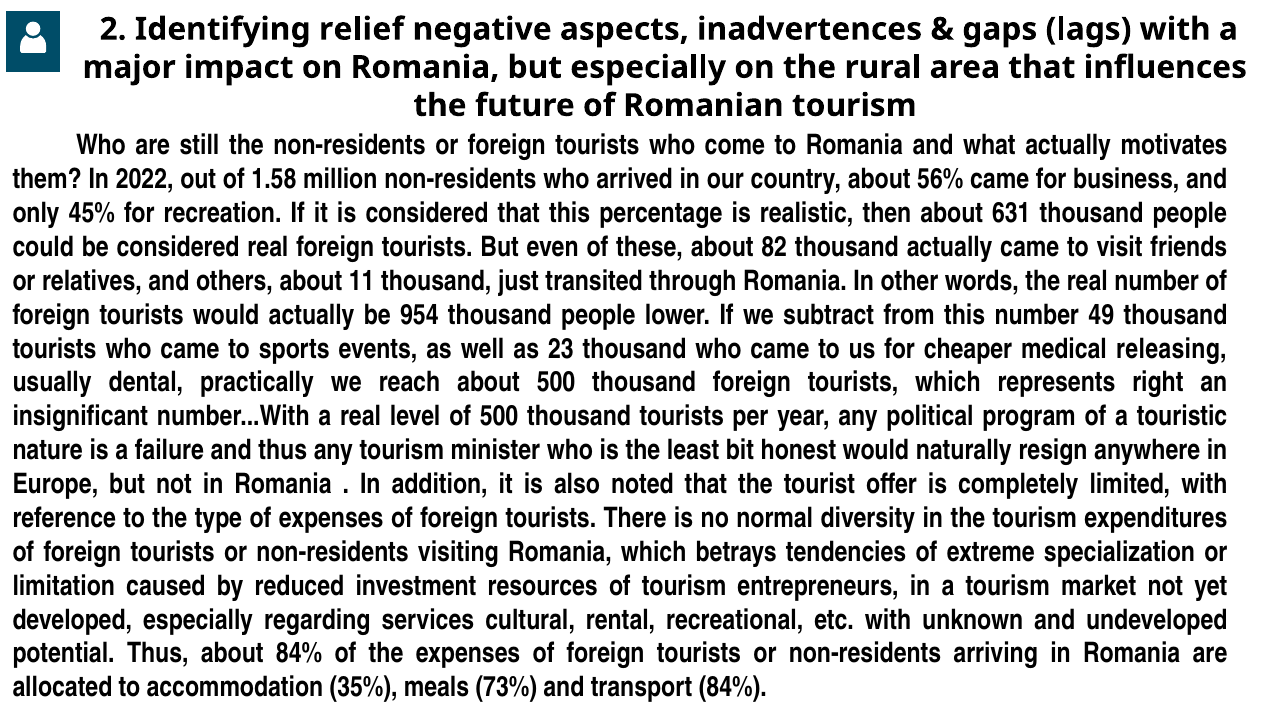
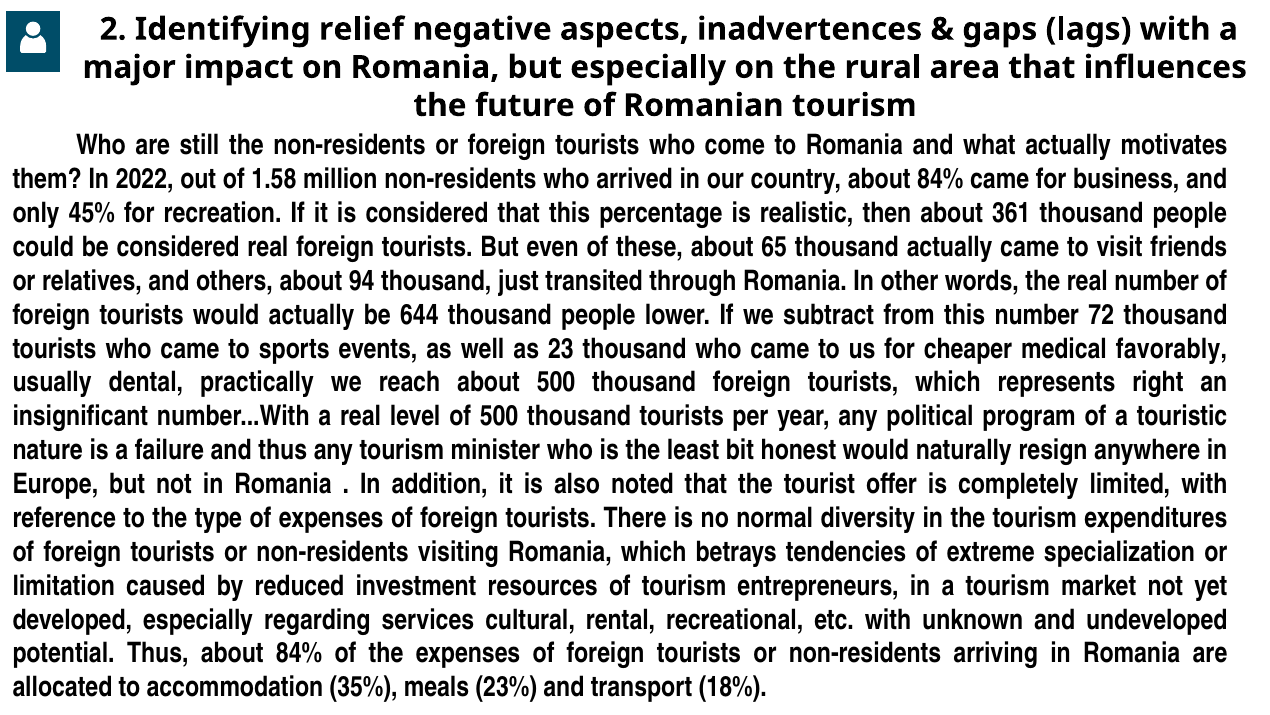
country about 56%: 56% -> 84% (940, 179)
631: 631 -> 361 (1011, 213)
82: 82 -> 65 (774, 247)
11: 11 -> 94 (362, 281)
954: 954 -> 644 (419, 315)
49: 49 -> 72 (1101, 315)
releasing: releasing -> favorably (1171, 348)
73%: 73% -> 23% (506, 687)
transport 84%: 84% -> 18% (733, 687)
